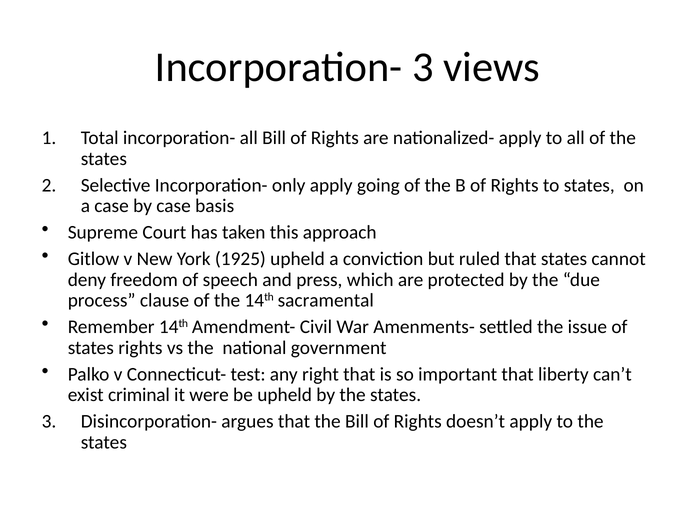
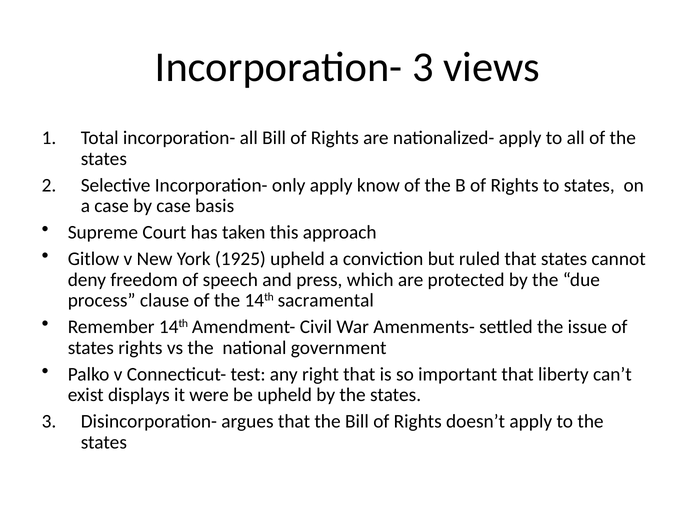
going: going -> know (378, 185)
criminal: criminal -> displays (139, 395)
